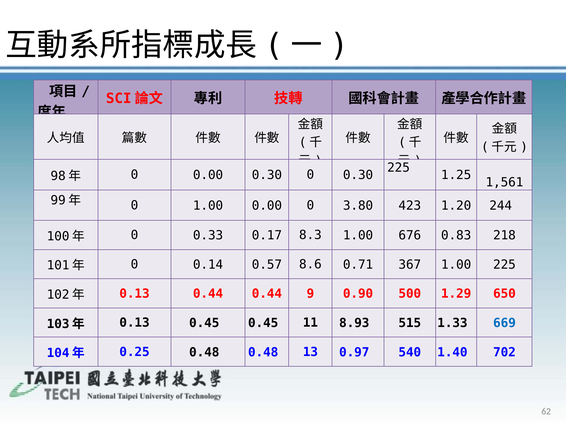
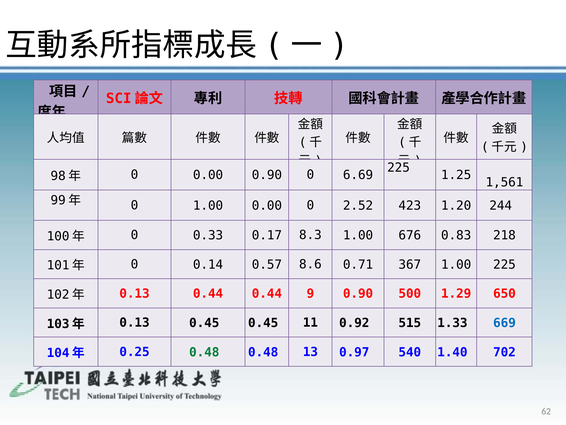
0.00 0.30: 0.30 -> 0.90 (267, 175)
0 0.30: 0.30 -> 6.69 (358, 175)
3.80: 3.80 -> 2.52 (358, 205)
8.93: 8.93 -> 0.92 (354, 323)
0.48 colour: black -> green (204, 352)
